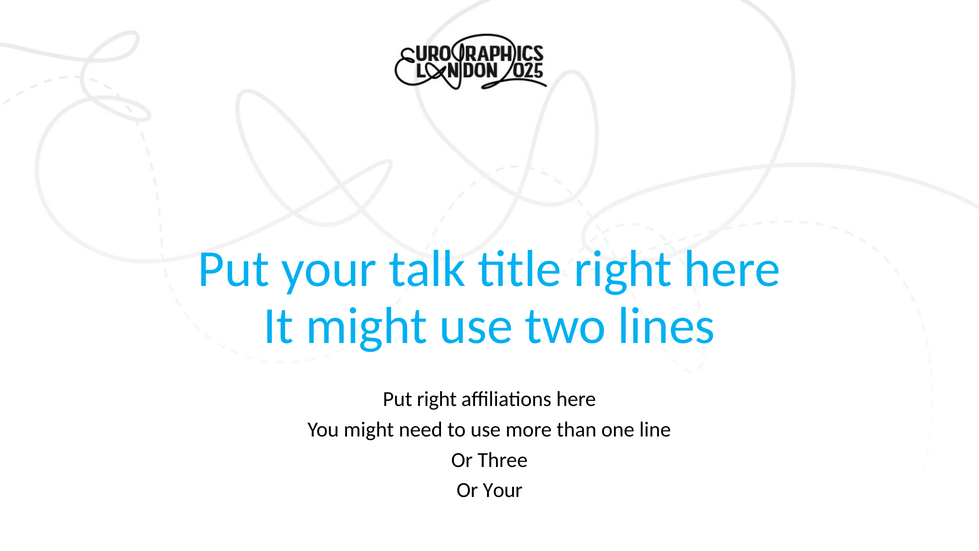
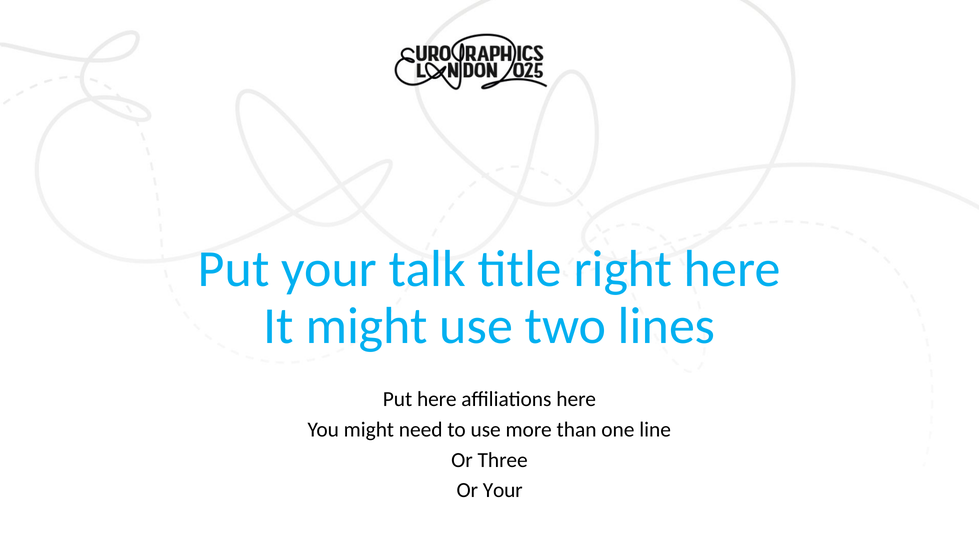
Put right: right -> here (437, 399)
